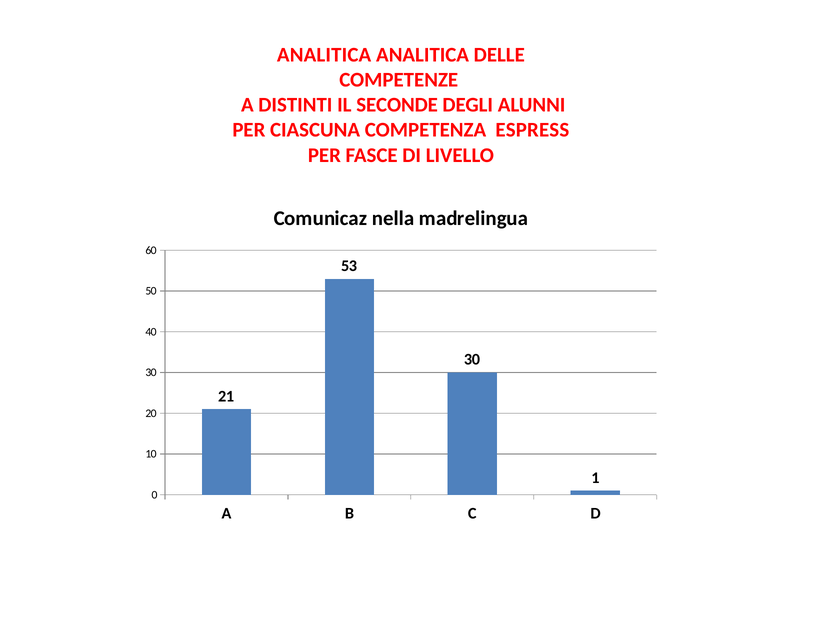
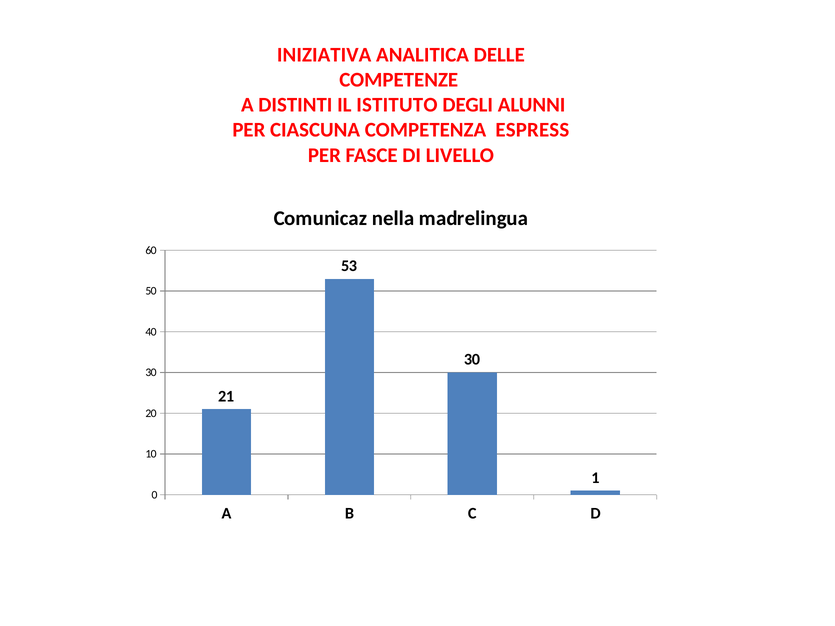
ANALITICA: ANALITICA -> INIZIATIVA (324, 55)
SECONDE: SECONDE -> ISTITUTO (397, 105)
